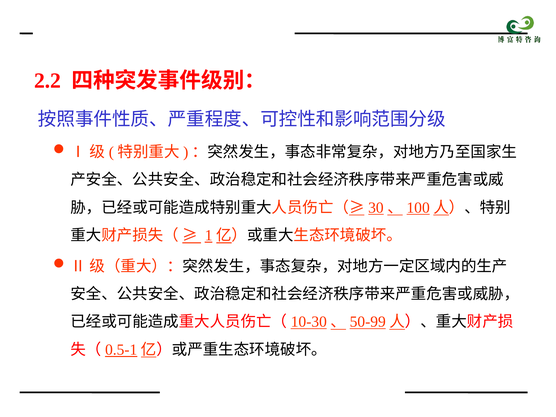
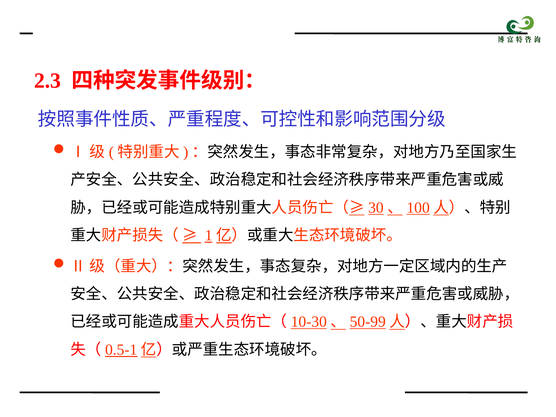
2.2: 2.2 -> 2.3 (48, 81)
